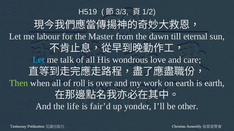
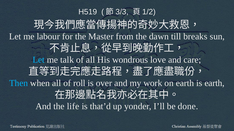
eternal: eternal -> breaks (195, 37)
Then colour: light green -> light blue (19, 83)
fair’d: fair’d -> that’d (100, 107)
other: other -> done (188, 107)
